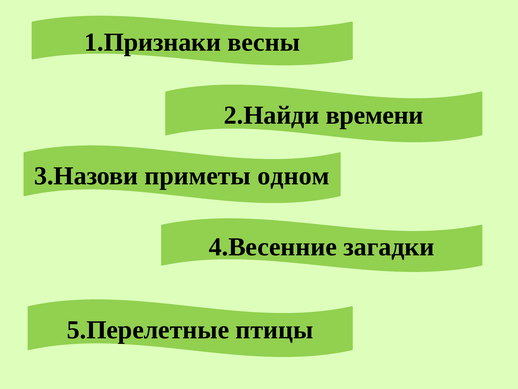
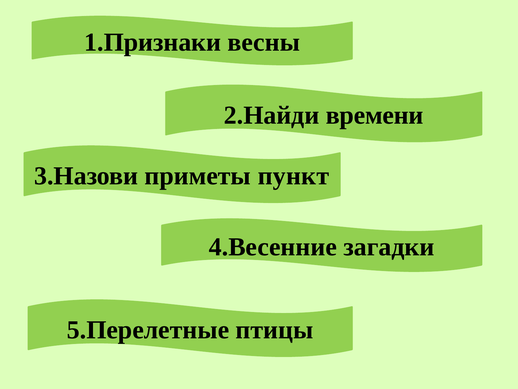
одном: одном -> пункт (293, 176)
